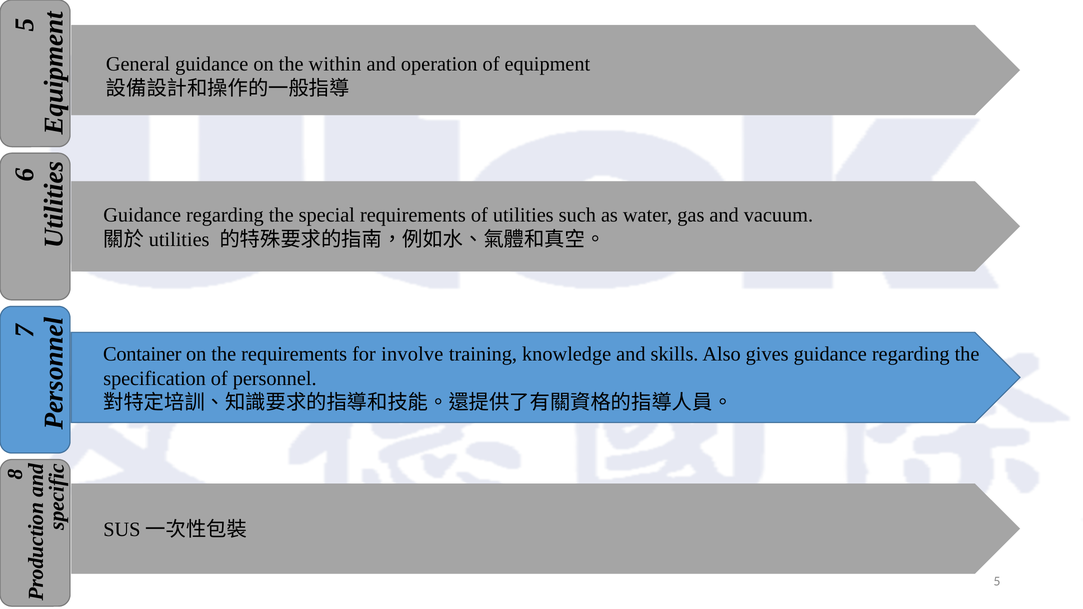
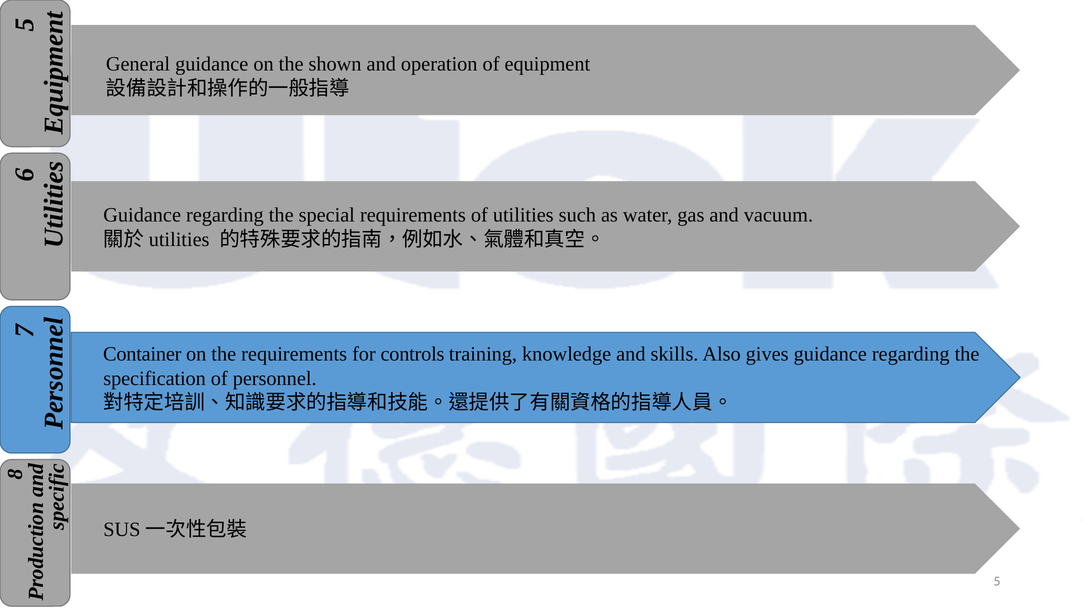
within: within -> shown (335, 64)
involve: involve -> controls (412, 354)
